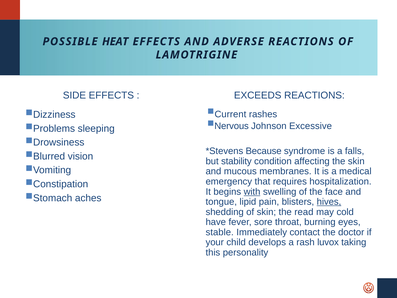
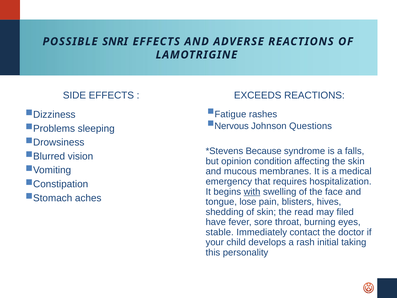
HEAT: HEAT -> SNRI (115, 42)
Current: Current -> Fatigue (230, 114)
Excessive: Excessive -> Questions (311, 126)
stability: stability -> opinion (236, 161)
lipid: lipid -> lose (248, 202)
hives underline: present -> none (329, 202)
cold: cold -> filed (345, 212)
luvox: luvox -> initial (328, 242)
